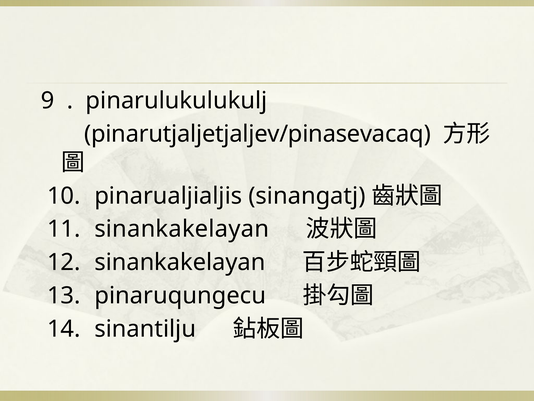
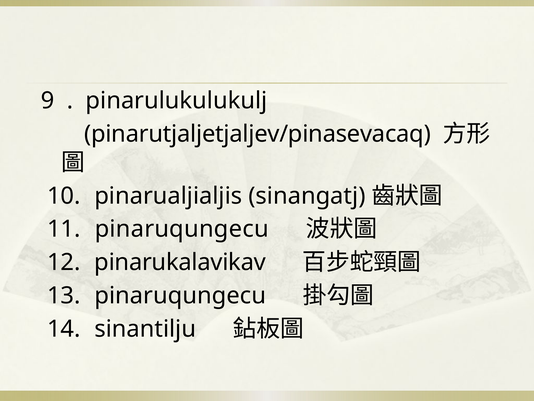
11 sinankakelayan: sinankakelayan -> pinaruqungecu (182, 229)
12 sinankakelayan: sinankakelayan -> pinarukalavikav (180, 262)
